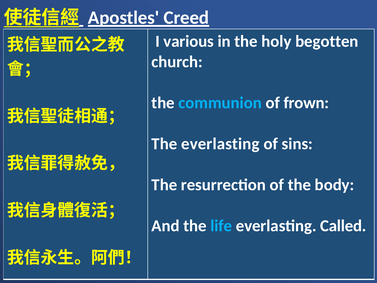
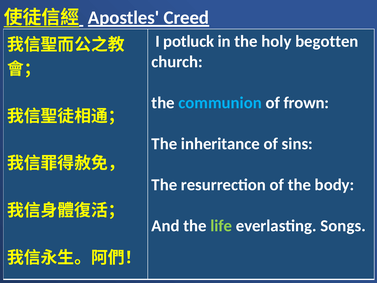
various: various -> potluck (189, 41)
The everlasting: everlasting -> inheritance (220, 144)
life colour: light blue -> light green (221, 226)
Called: Called -> Songs (343, 226)
